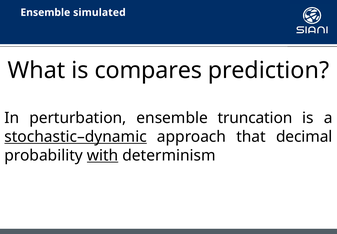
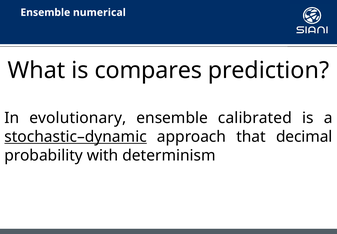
simulated: simulated -> numerical (99, 12)
perturbation: perturbation -> evolutionary (78, 118)
truncation: truncation -> calibrated (255, 118)
with underline: present -> none (103, 155)
